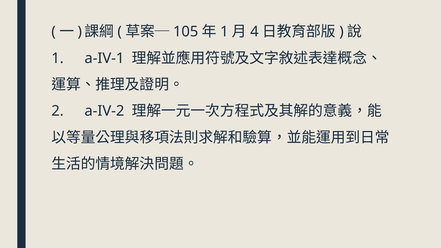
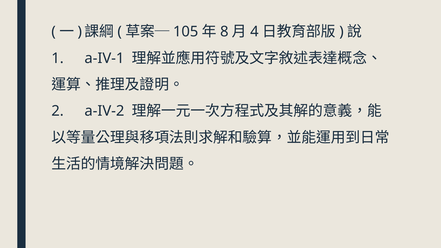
1: 1 -> 8 (224, 32)
